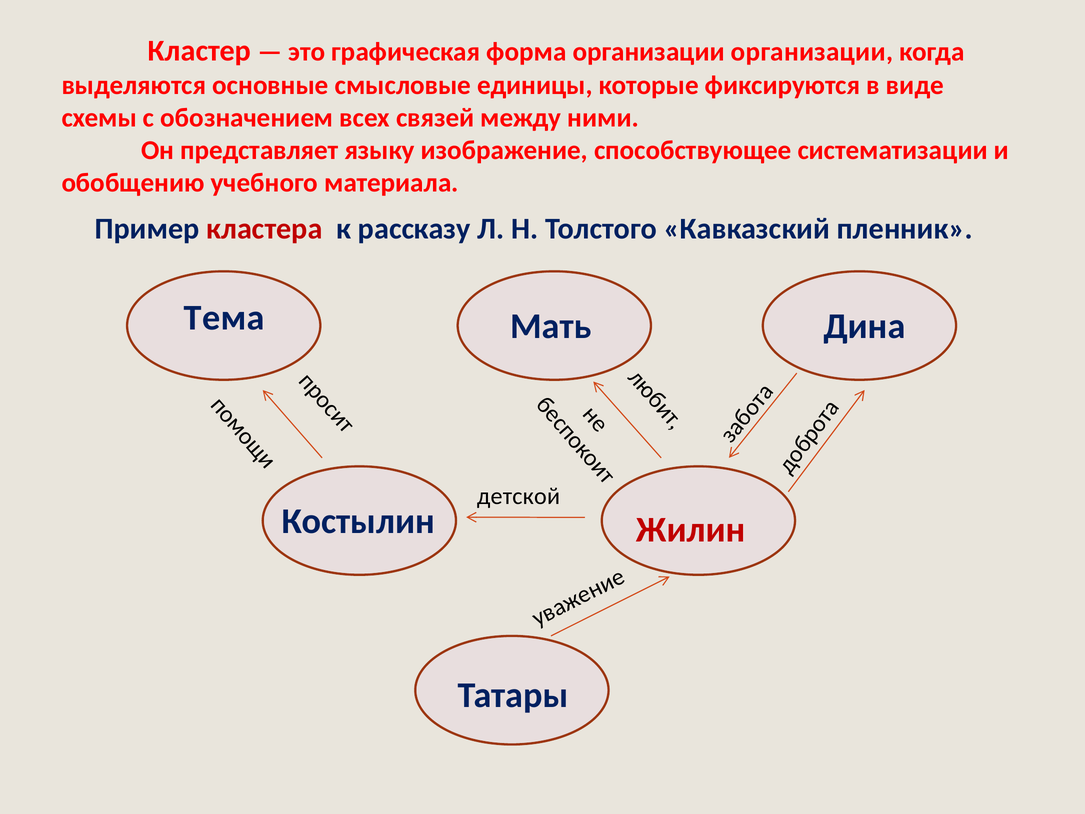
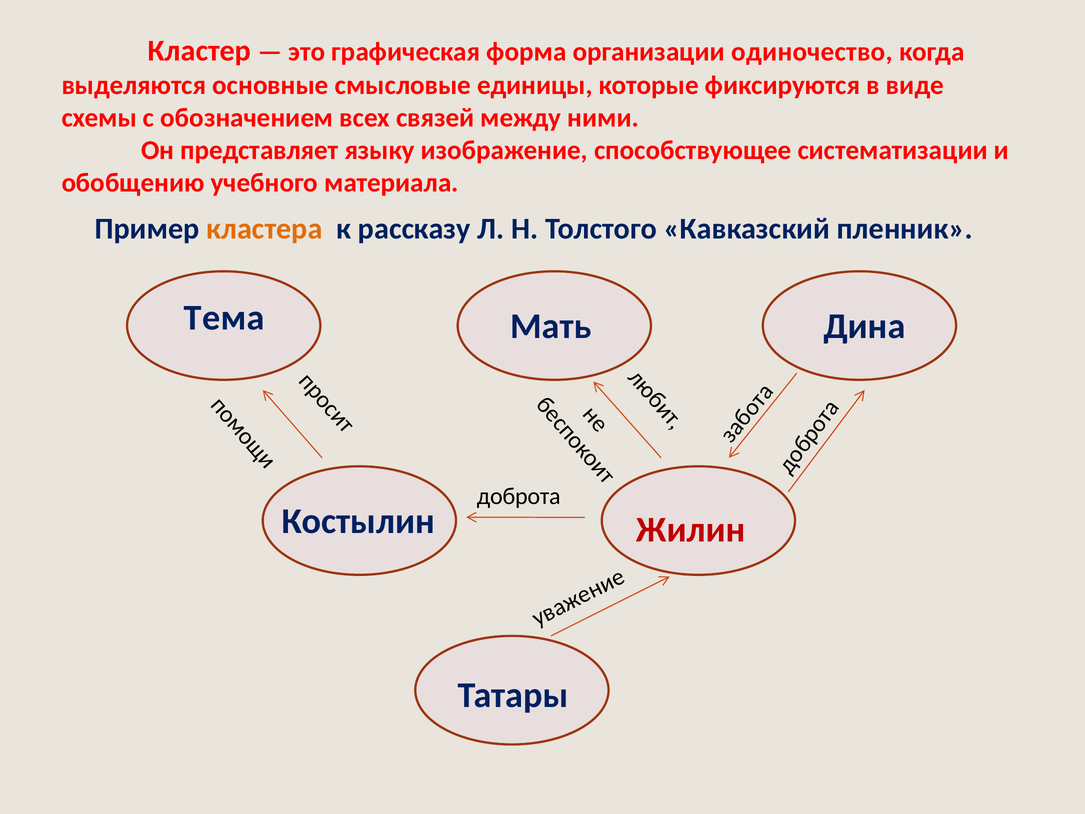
организации организации: организации -> одиночество (812, 52)
кластера colour: red -> orange (264, 229)
детской: детской -> доброта (519, 496)
